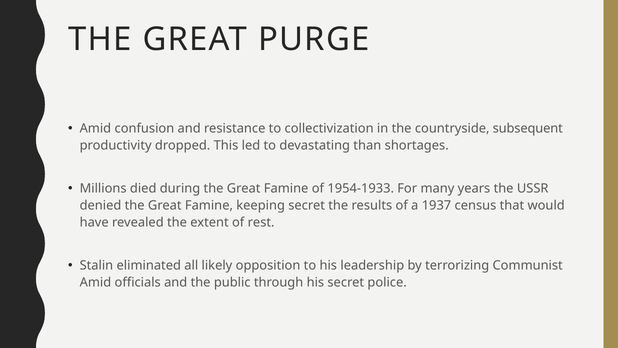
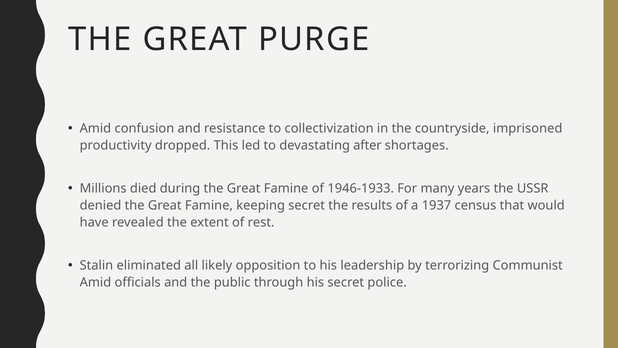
subsequent: subsequent -> imprisoned (528, 128)
than: than -> after (367, 145)
1954-1933: 1954-1933 -> 1946-1933 (361, 188)
